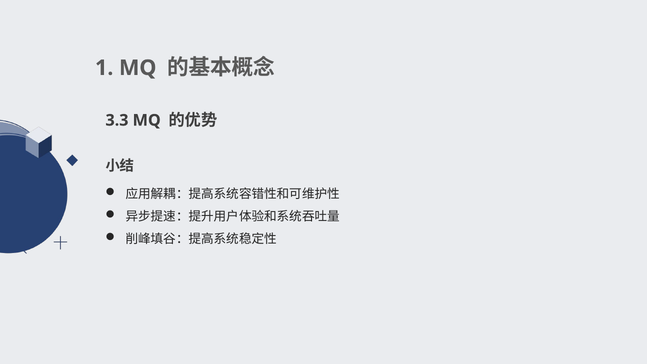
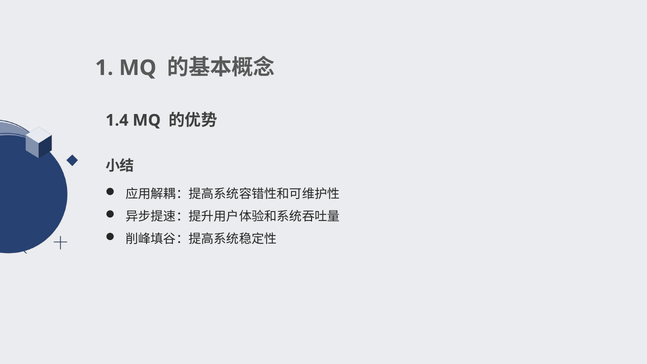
3.3: 3.3 -> 1.4 (117, 120)
